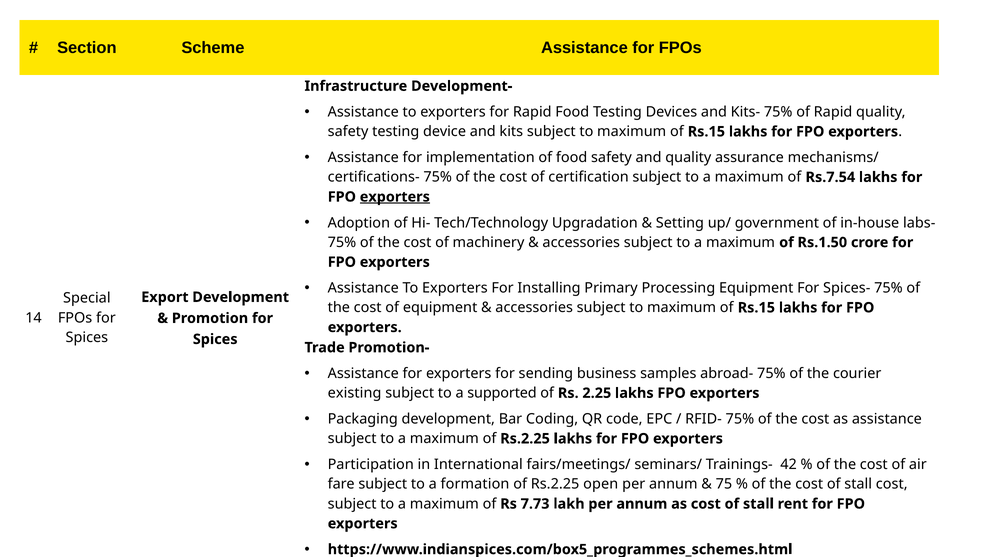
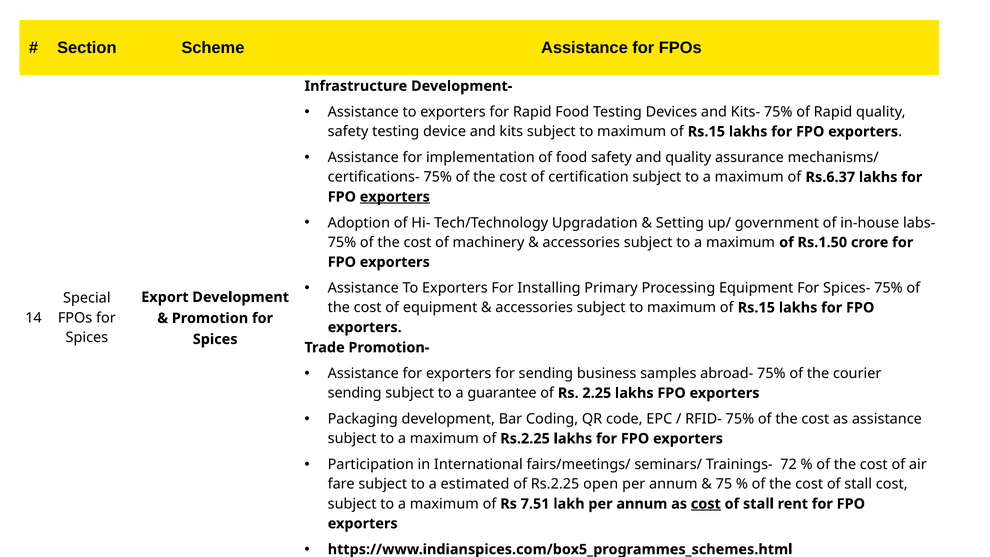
Rs.7.54: Rs.7.54 -> Rs.6.37 (830, 177)
existing: existing -> sending (355, 393)
supported: supported -> guarantee (502, 393)
42: 42 -> 72 (789, 464)
formation: formation -> estimated (475, 484)
7.73: 7.73 -> 7.51 (535, 504)
cost underline: none -> present (706, 504)
